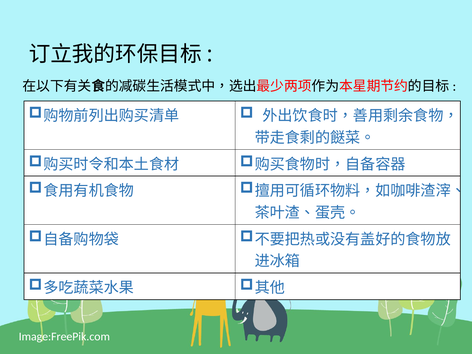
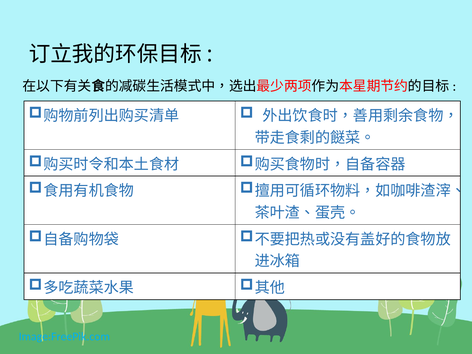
Image:FreePik.com colour: white -> light blue (64, 337)
